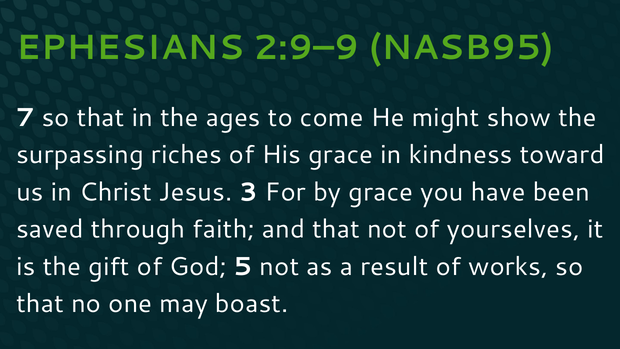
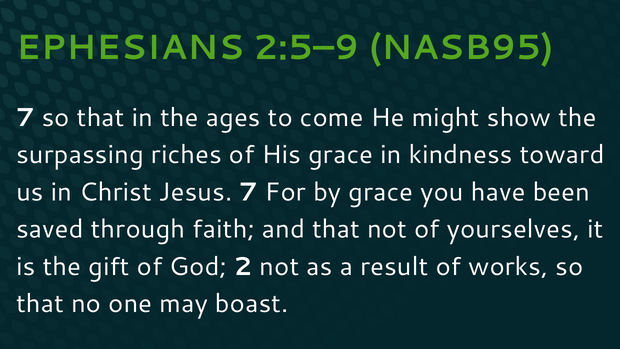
2:9–9: 2:9–9 -> 2:5–9 (306, 48)
Jesus 3: 3 -> 7 (249, 192)
5: 5 -> 2 (243, 266)
